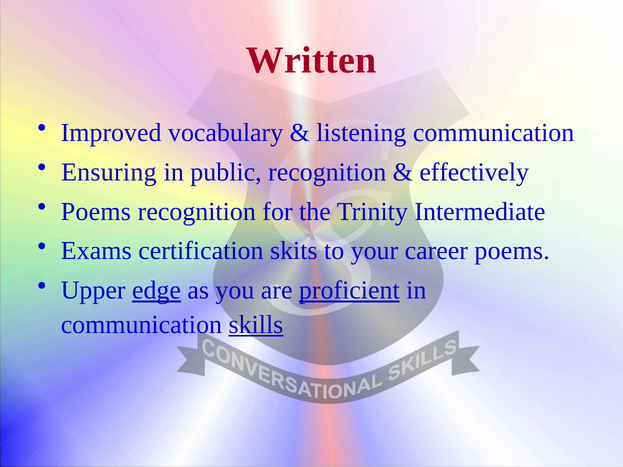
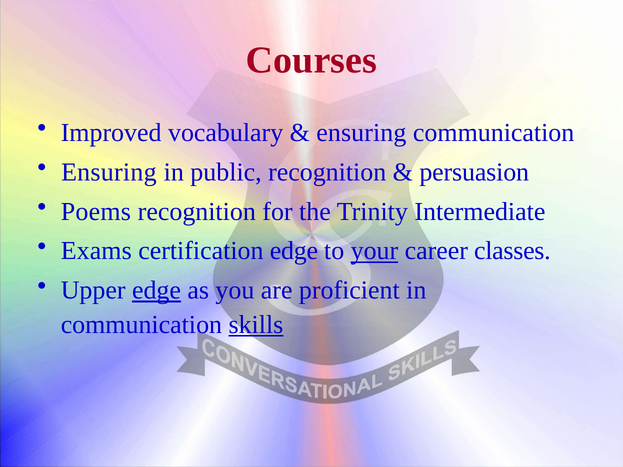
Written: Written -> Courses (311, 60)
listening: listening -> ensuring (361, 133)
effectively: effectively -> persuasion (474, 172)
certification skits: skits -> edge (294, 251)
your underline: none -> present (374, 251)
career poems: poems -> classes (512, 251)
proficient underline: present -> none (349, 291)
